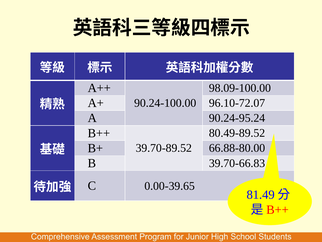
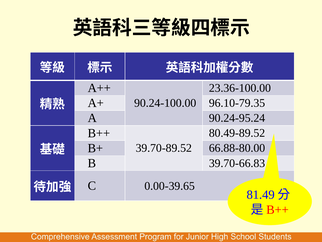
98.09-100.00: 98.09-100.00 -> 23.36-100.00 (240, 88)
96.10-72.07: 96.10-72.07 -> 96.10-79.35 (237, 103)
